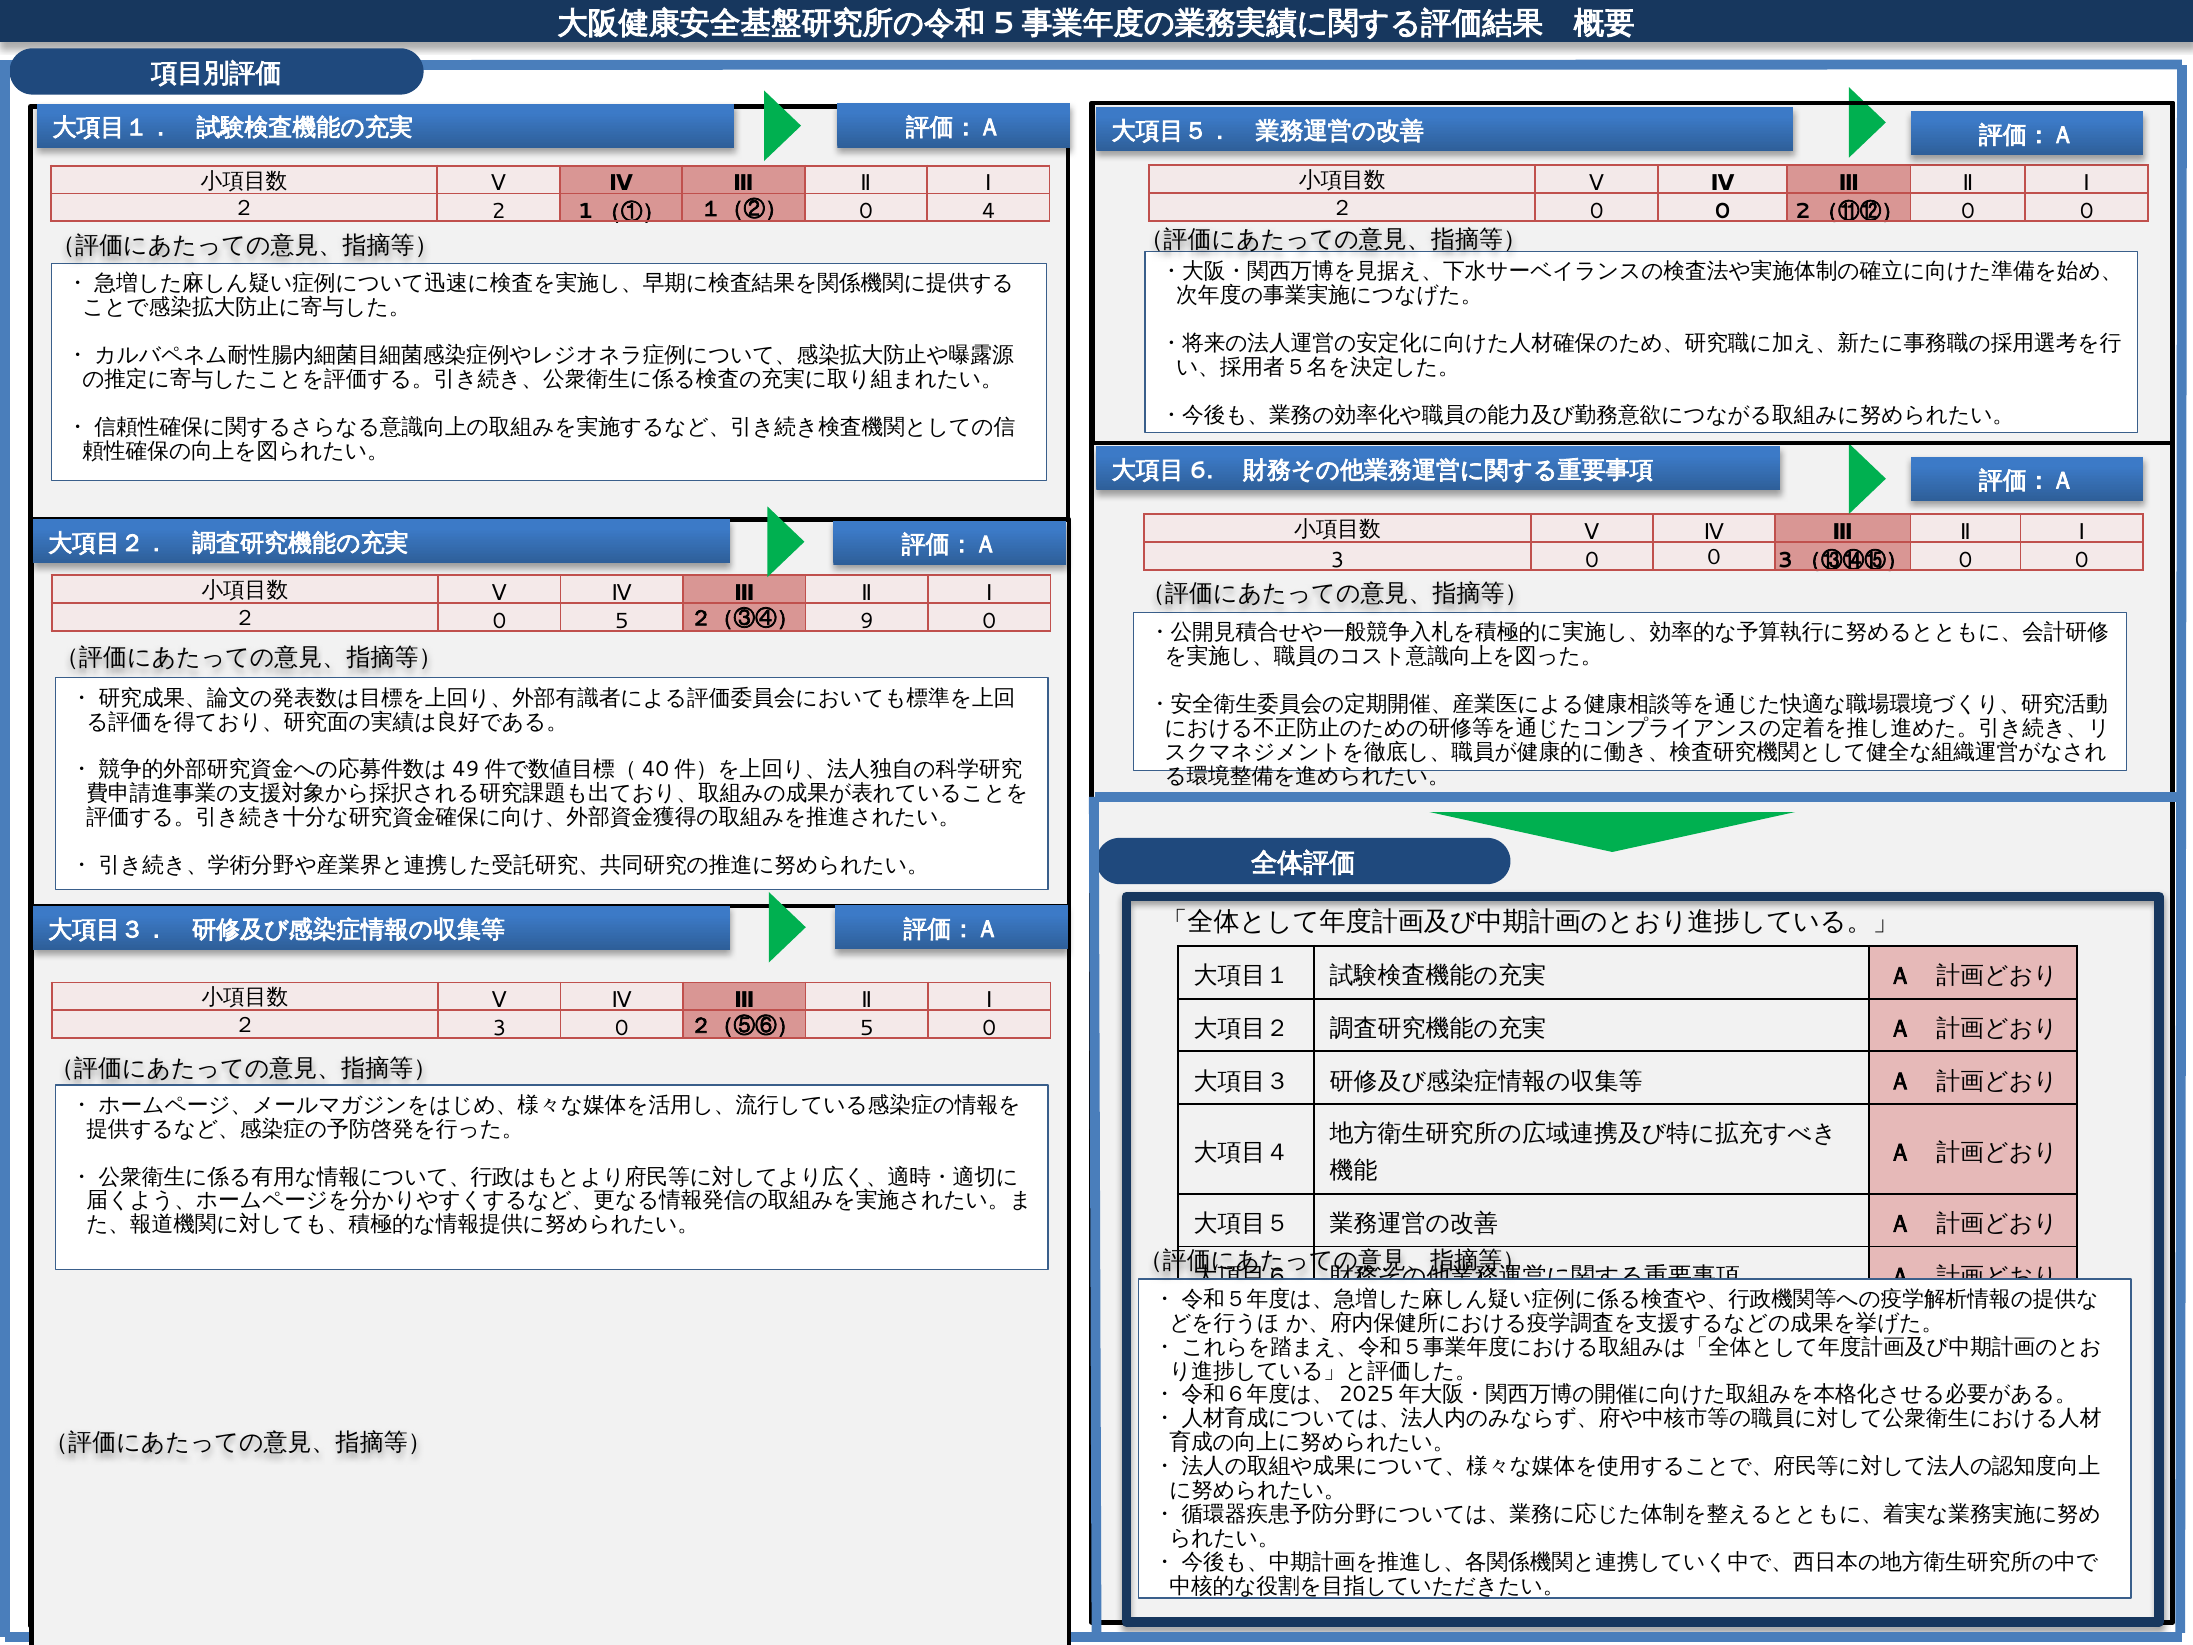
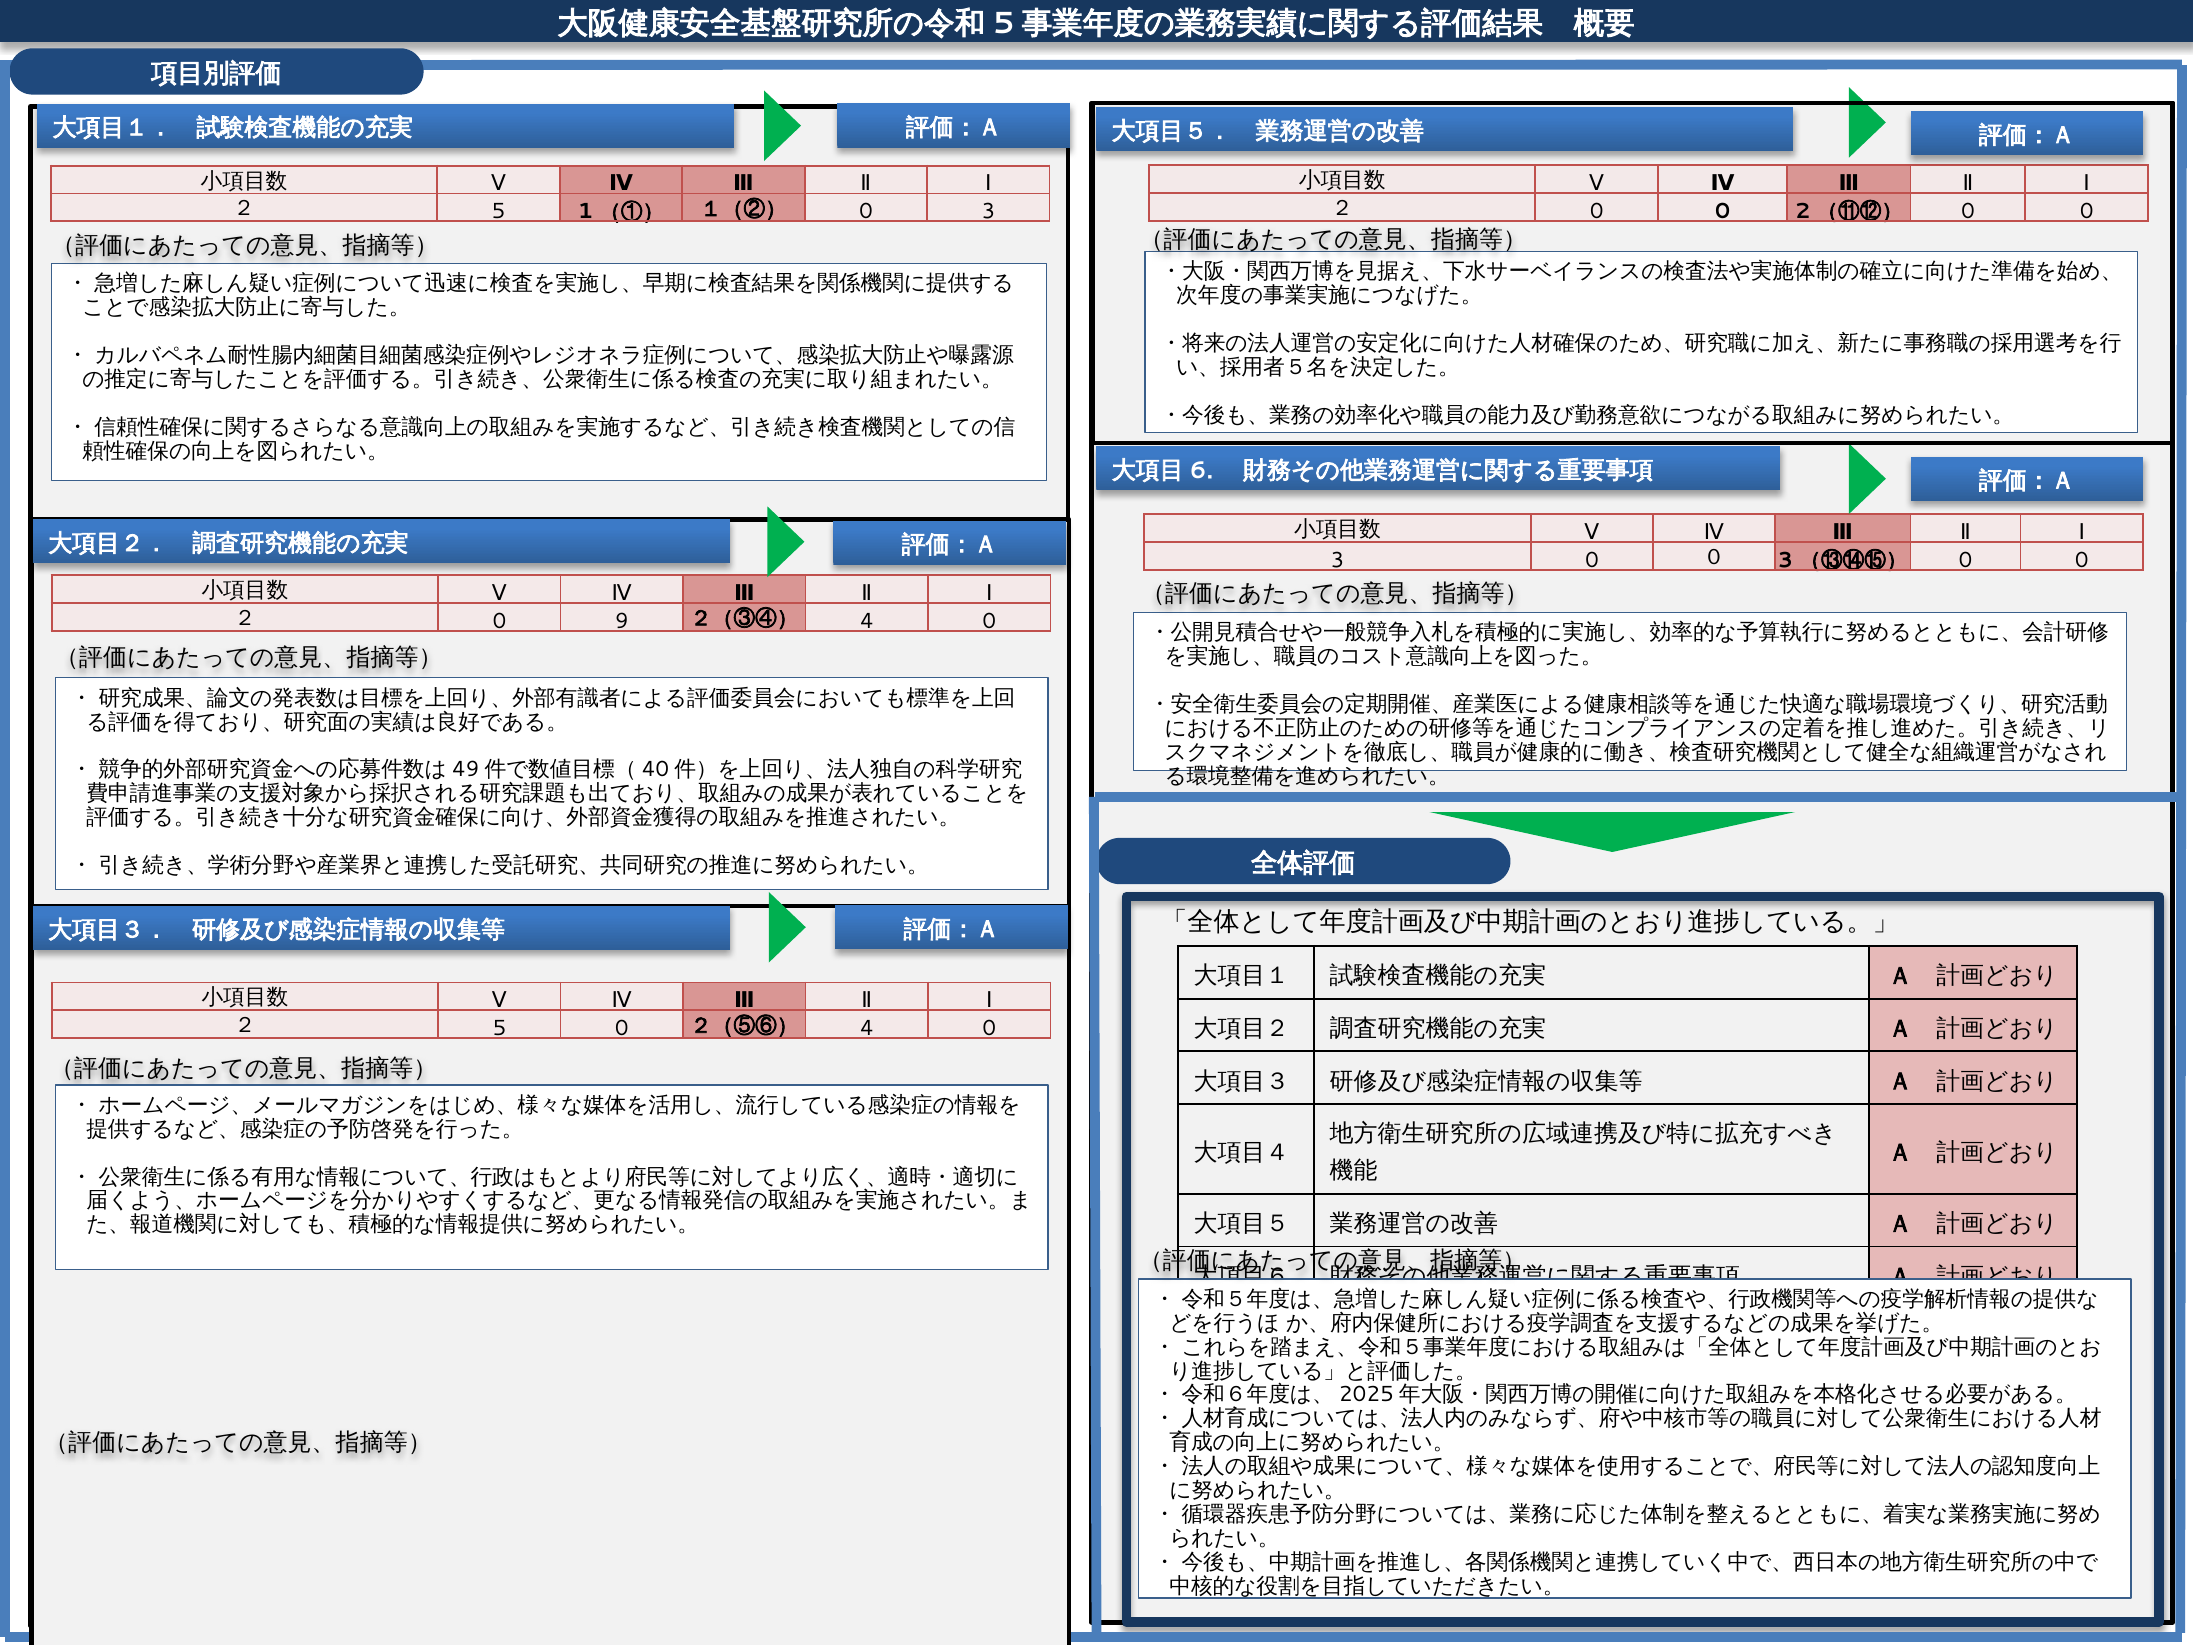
2: 2 -> 5 (499, 212)
0 4: 4 -> 3 (988, 212)
0 5: 5 -> 9 (622, 621)
２（③④） 9: 9 -> 4 (867, 621)
3: 3 -> 5 (499, 1028)
２（⑤⑥） 5: 5 -> 4 (867, 1028)
